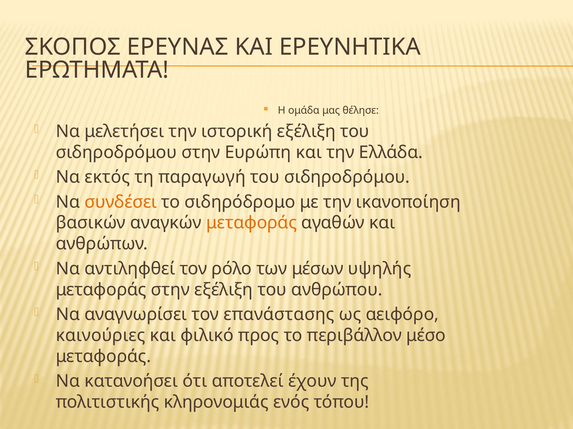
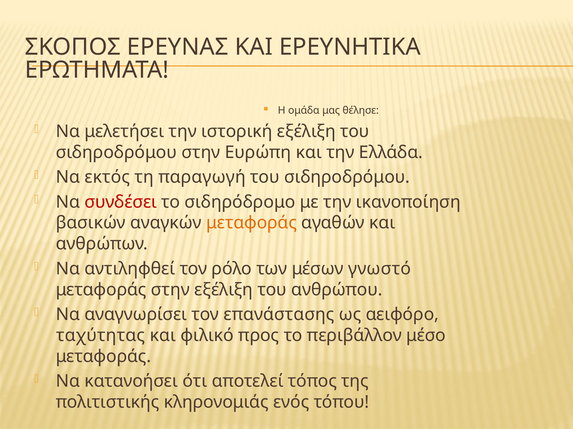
συνδέσει colour: orange -> red (121, 202)
υψηλής: υψηλής -> γνωστό (380, 269)
καινούριες: καινούριες -> ταχύτητας (101, 336)
έχουν: έχουν -> τόπος (312, 382)
